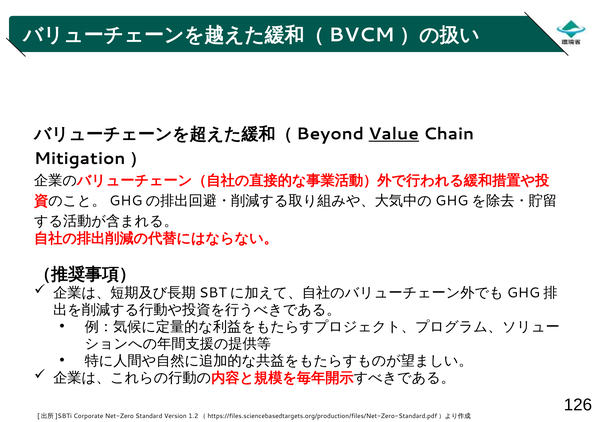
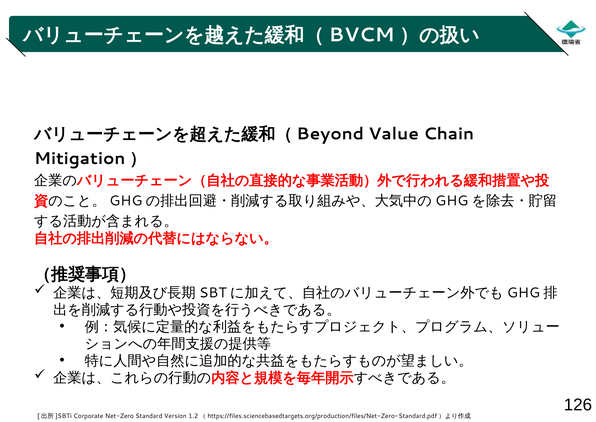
Value underline: present -> none (394, 134)
